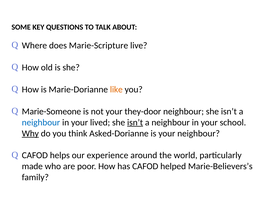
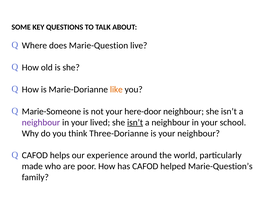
Marie-Scripture: Marie-Scripture -> Marie-Question (99, 46)
they-door: they-door -> here-door (143, 112)
neighbour colour: blue -> purple (41, 123)
Why underline: present -> none (30, 134)
Asked-Dorianne: Asked-Dorianne -> Three-Dorianne (119, 134)
Marie-Believers’s: Marie-Believers’s -> Marie-Question’s (220, 167)
